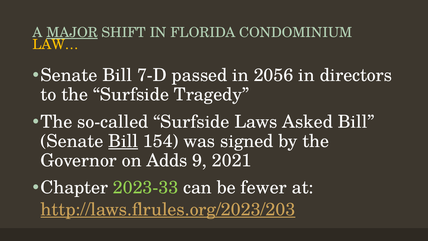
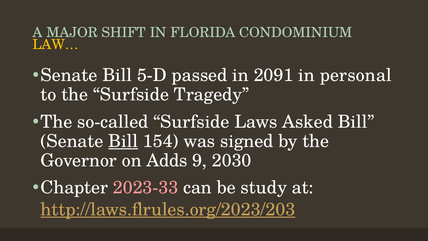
MAJOR underline: present -> none (72, 33)
7-D: 7-D -> 5-D (152, 75)
2056: 2056 -> 2091 (274, 75)
directors: directors -> personal (356, 75)
2021: 2021 -> 2030 (232, 160)
2023-33 colour: light green -> pink (146, 188)
fewer: fewer -> study (264, 188)
